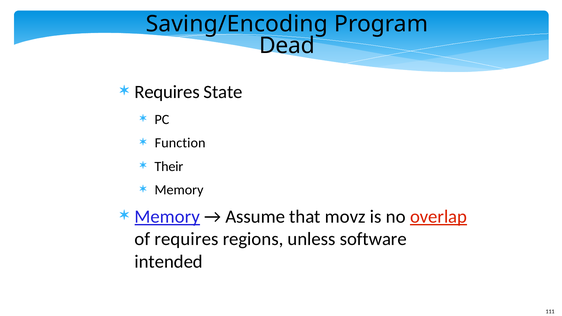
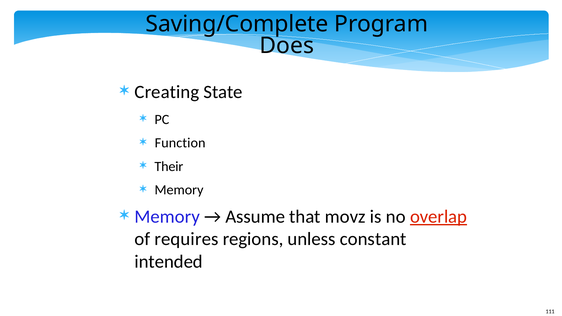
Saving/Encoding: Saving/Encoding -> Saving/Complete (237, 24)
Dead: Dead -> Does (287, 46)
Requires: Requires -> Creating (167, 92)
Memory underline: present -> none (167, 217)
software: software -> constant (373, 239)
